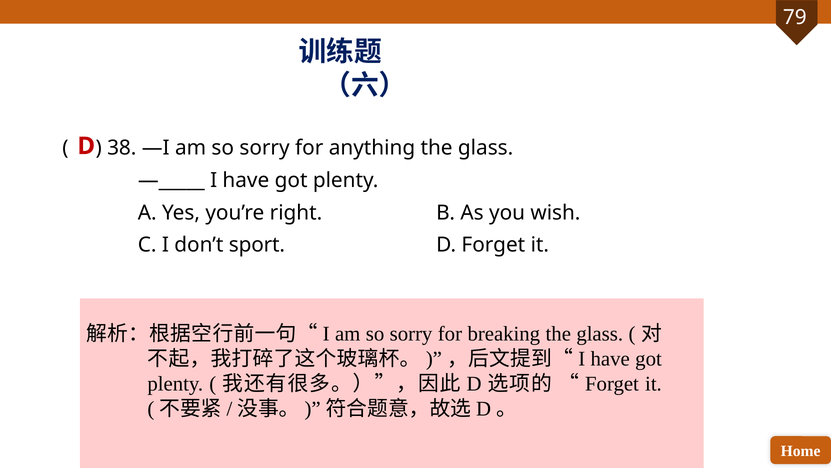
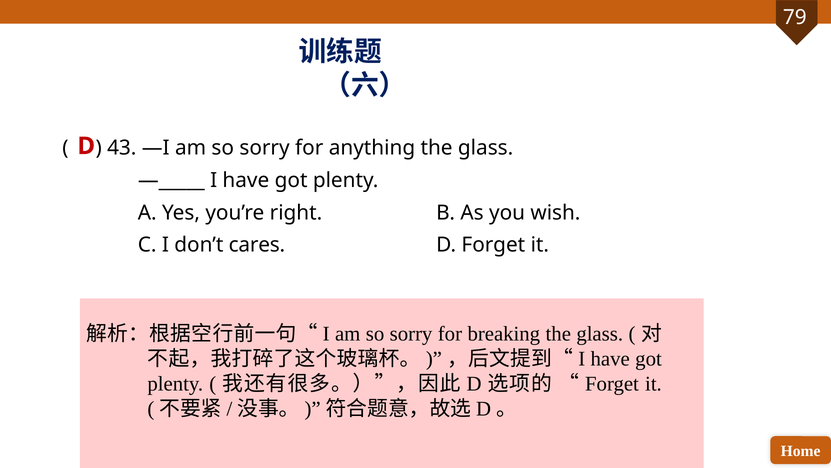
38: 38 -> 43 (122, 148)
sport: sport -> cares (257, 245)
